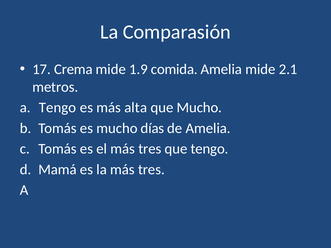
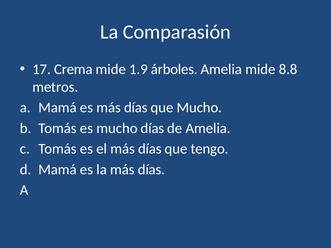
comida: comida -> árboles (174, 69)
2.1: 2.1 -> 8.8 (288, 69)
a Tengo: Tengo -> Mamá (58, 108)
es más alta: alta -> días (136, 108)
el más tres: tres -> días (150, 149)
la más tres: tres -> días (151, 170)
